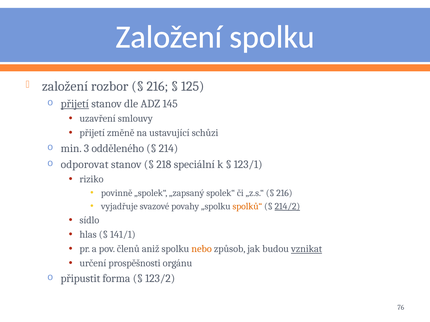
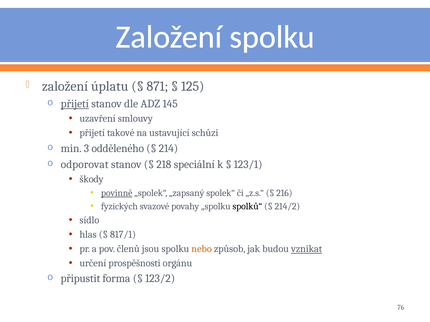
rozbor: rozbor -> úplatu (110, 87)
216: 216 -> 871 (157, 87)
změně: změně -> takové (121, 133)
riziko: riziko -> škody (92, 179)
povinně underline: none -> present (117, 193)
vyjadřuje: vyjadřuje -> fyzických (119, 207)
spolků“ colour: orange -> black (247, 207)
214/2 underline: present -> none (287, 207)
141/1: 141/1 -> 817/1 (123, 235)
aniž: aniž -> jsou (151, 249)
